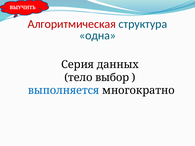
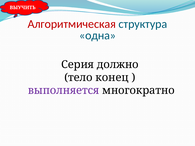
данных: данных -> должно (118, 65)
выбор: выбор -> конец (112, 78)
выполняется colour: blue -> purple (64, 91)
